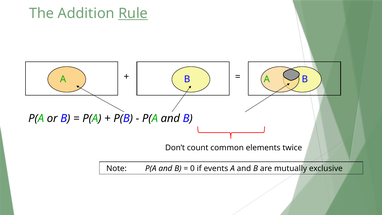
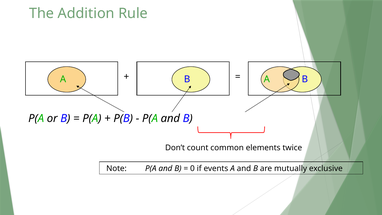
Rule underline: present -> none (133, 13)
